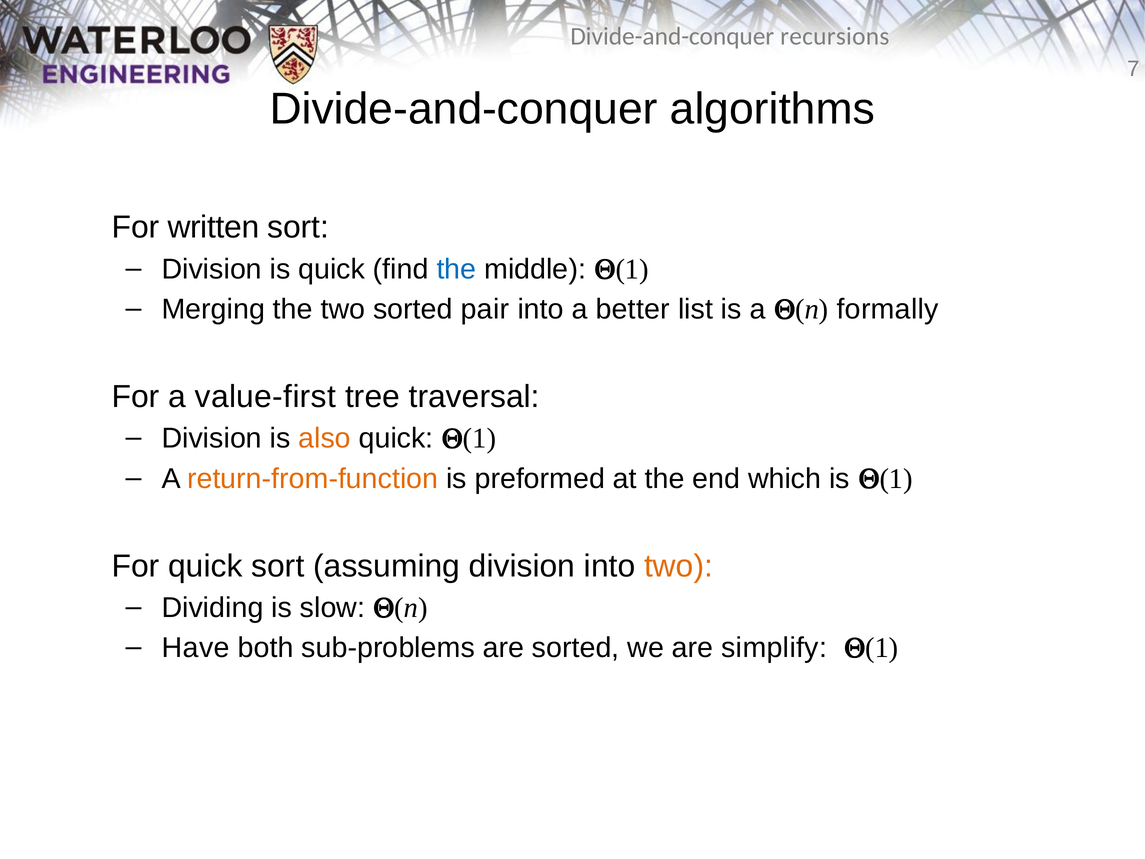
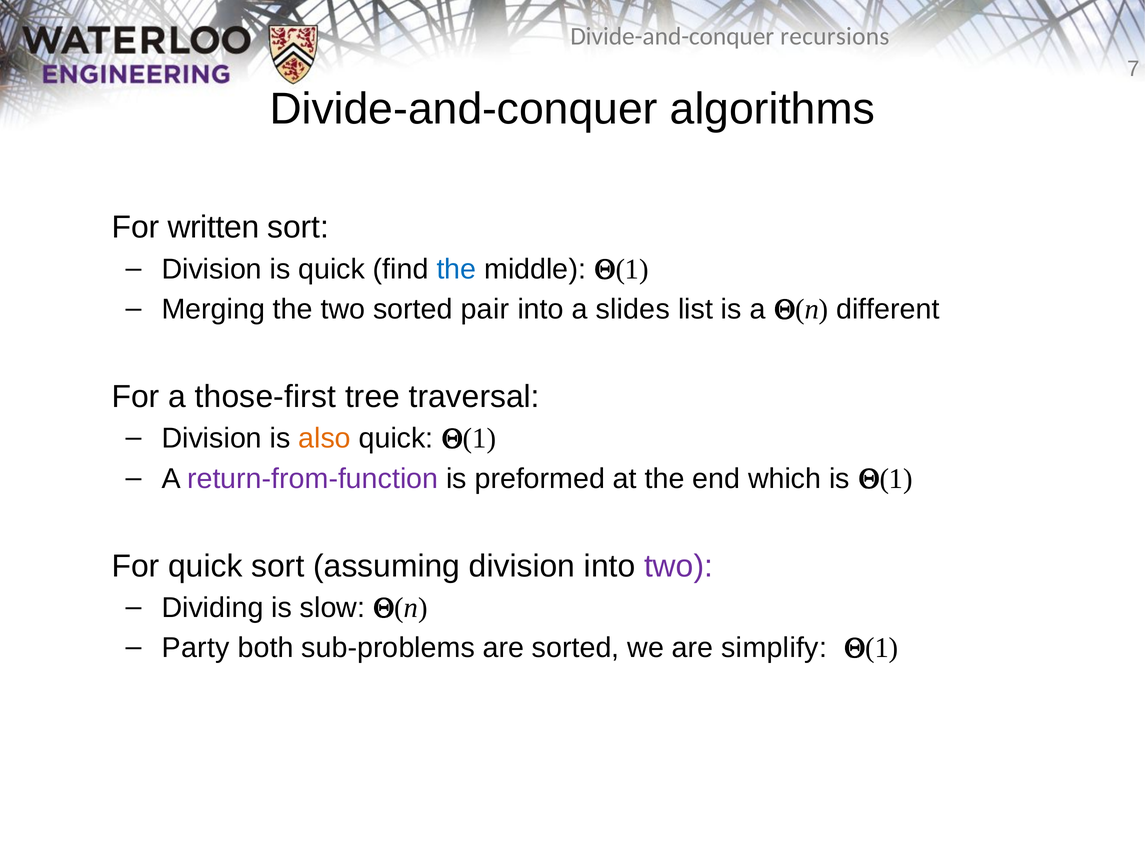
better: better -> slides (633, 309)
formally: formally -> different (888, 309)
value-first: value-first -> those-first (265, 397)
return-from-function colour: orange -> purple (313, 478)
two colour: orange -> purple (679, 566)
Have: Have -> Party (196, 648)
